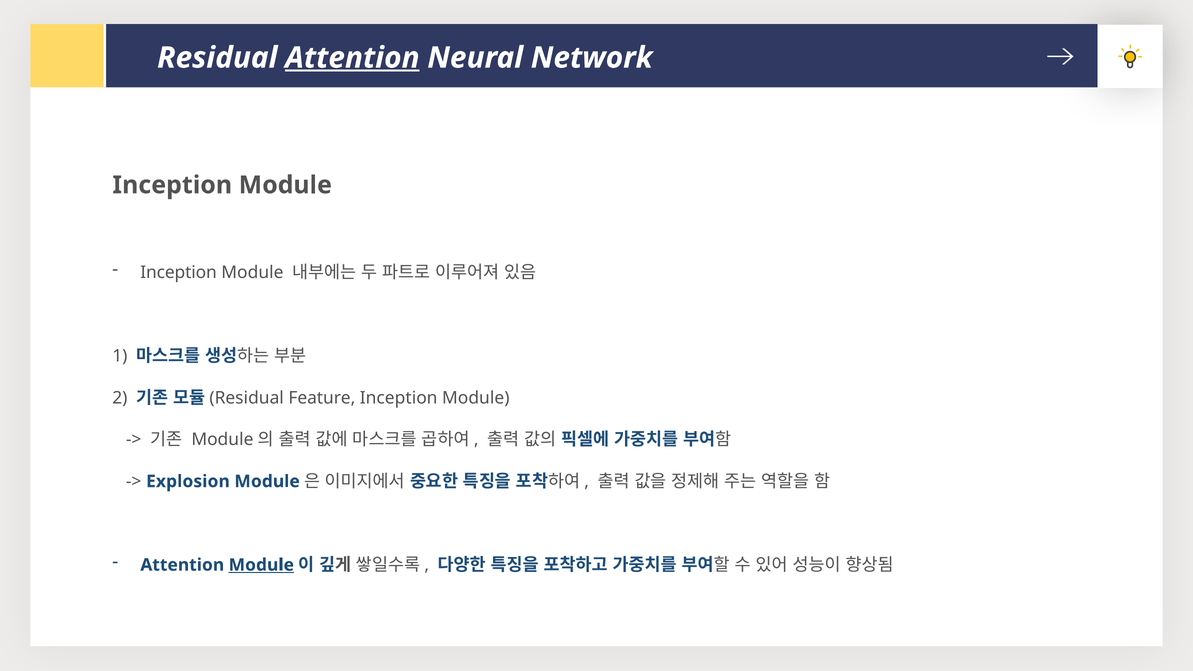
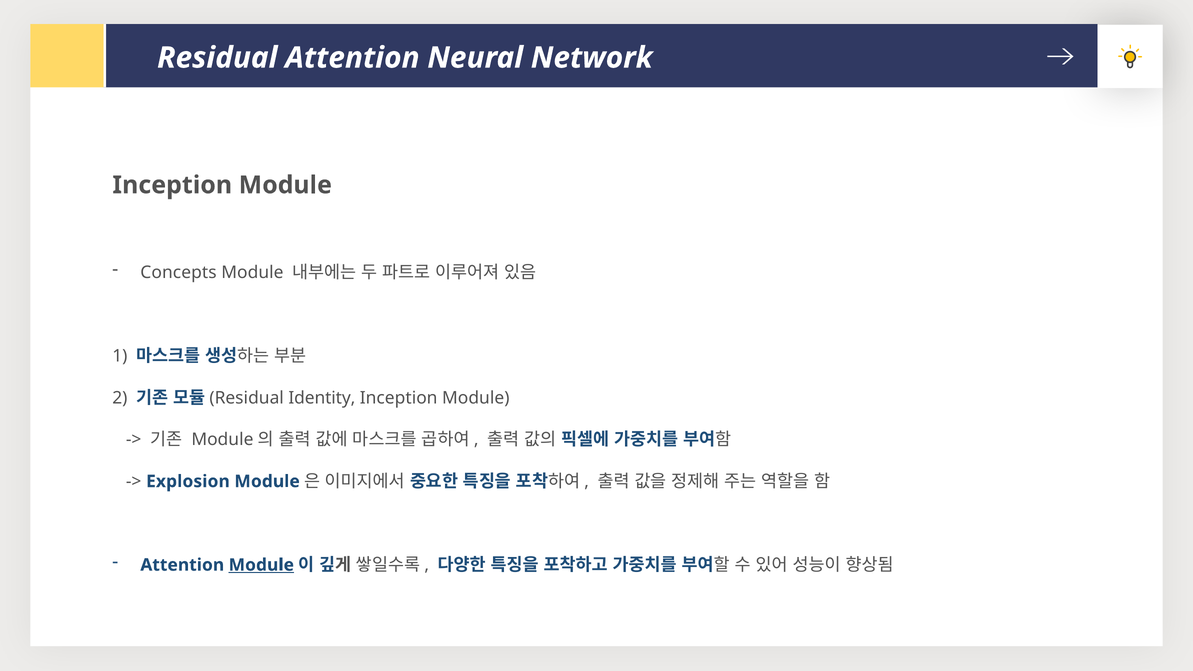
Attention underline: present -> none (352, 58)
Inception: Inception -> Concepts (178, 273)
Feature: Feature -> Identity (322, 398)
